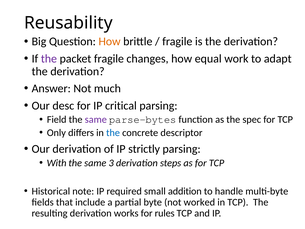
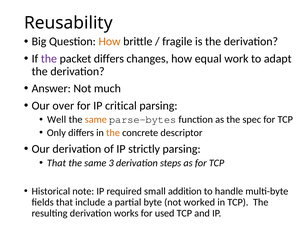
packet fragile: fragile -> differs (109, 59)
desc: desc -> over (63, 105)
Field: Field -> Well (57, 120)
same colour: purple -> orange (96, 120)
the colour: blue -> orange (113, 133)
With: With -> That (56, 163)
rules: rules -> used (165, 213)
